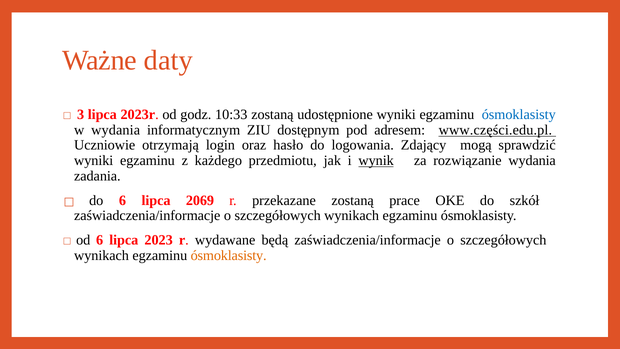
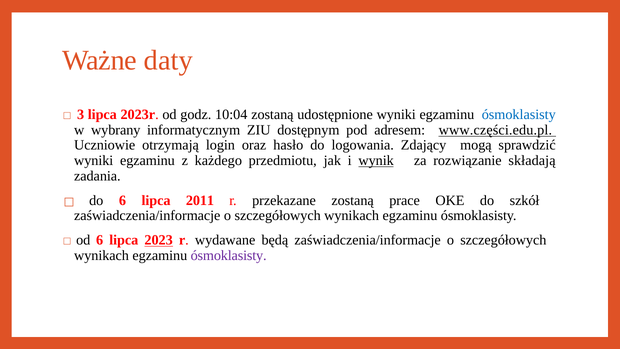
10:33: 10:33 -> 10:04 (231, 114)
w wydania: wydania -> wybrany (116, 130)
rozwiązanie wydania: wydania -> składają (532, 160)
2069: 2069 -> 2011 (200, 200)
2023 underline: none -> present (159, 240)
ósmoklasisty colour: orange -> purple (229, 255)
